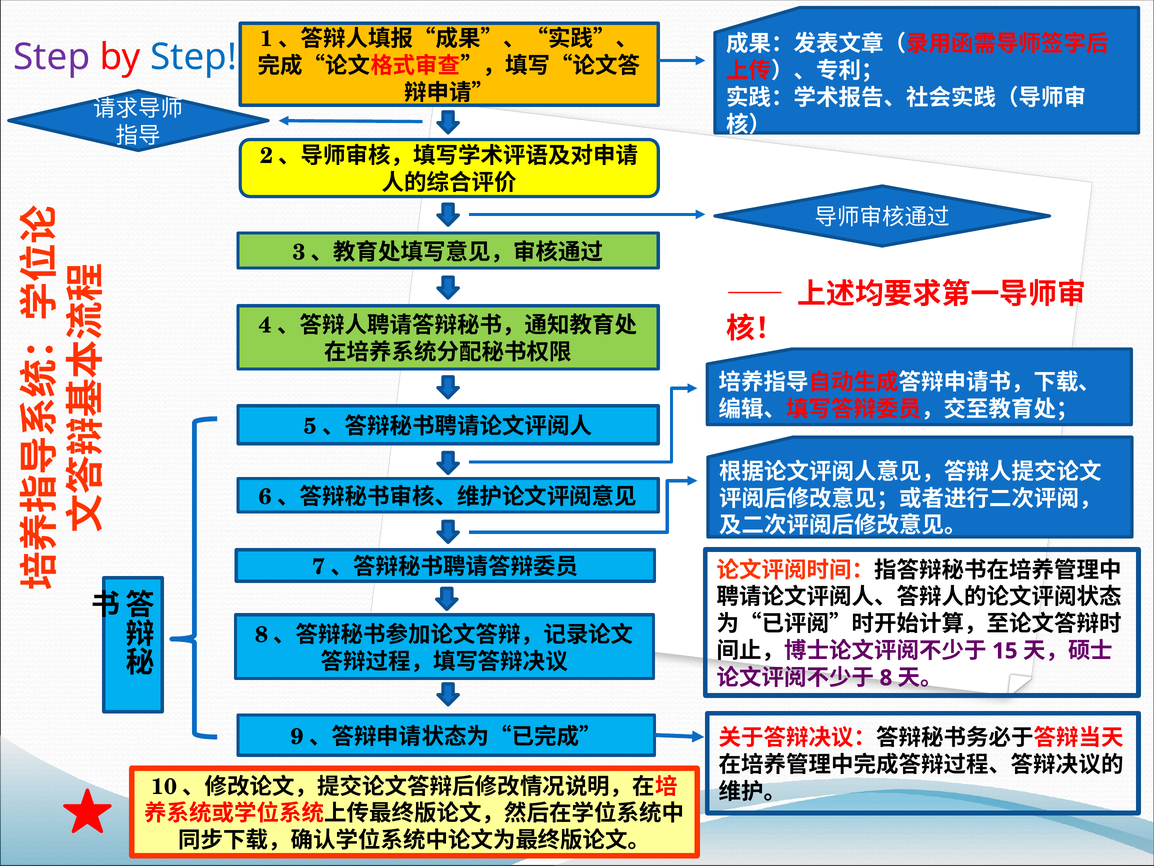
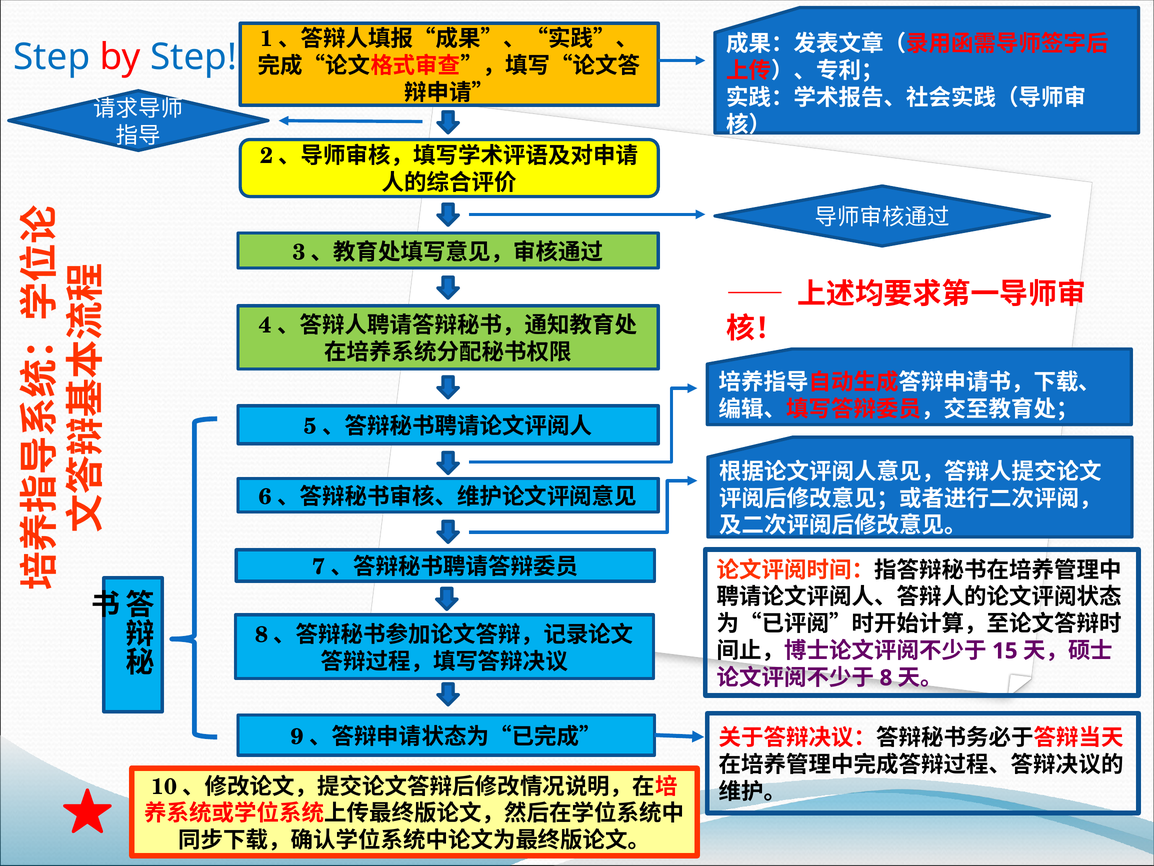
Step colour: purple -> blue (52, 57)
